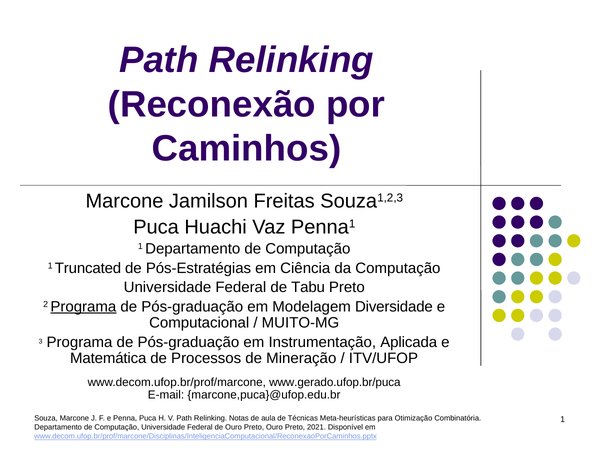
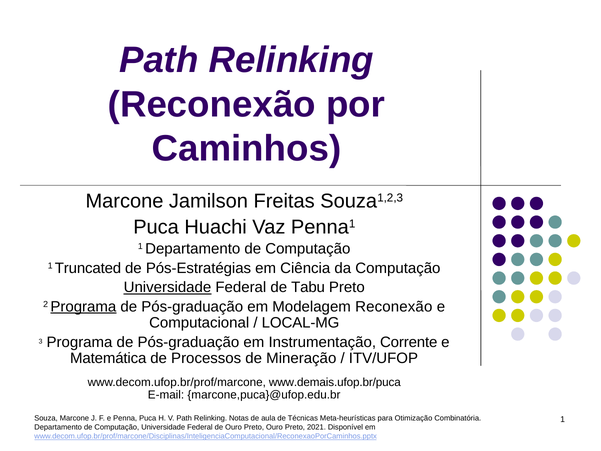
Universidade underline: none -> present (167, 287)
Modelagem Diversidade: Diversidade -> Reconexão (394, 306)
MUITO-MG: MUITO-MG -> LOCAL-MG (301, 323)
Aplicada: Aplicada -> Corrente (409, 342)
www.gerado.ufop.br/puca: www.gerado.ufop.br/puca -> www.demais.ufop.br/puca (335, 382)
